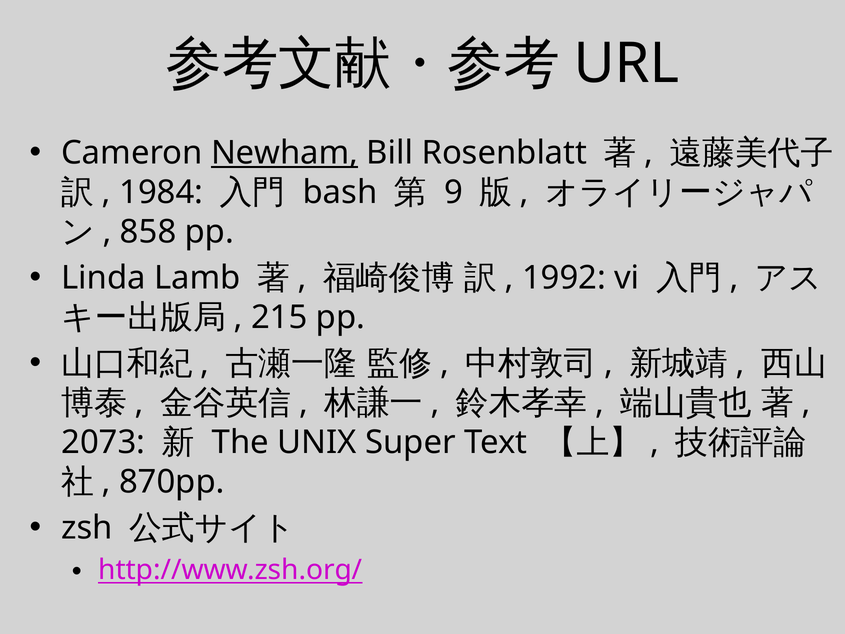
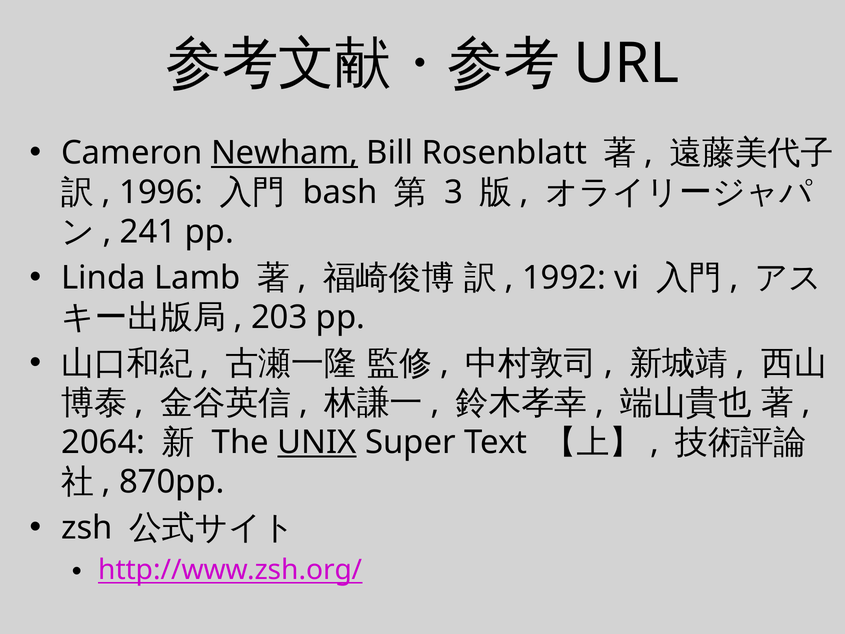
1984: 1984 -> 1996 (161, 192)
9: 9 -> 3 (454, 192)
858: 858 -> 241 (148, 232)
215: 215 -> 203 (279, 317)
2073: 2073 -> 2064 (103, 442)
UNIX underline: none -> present (317, 442)
